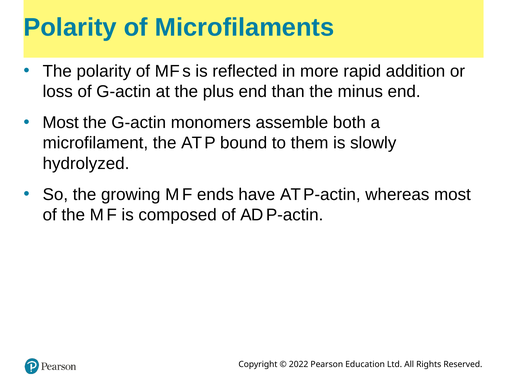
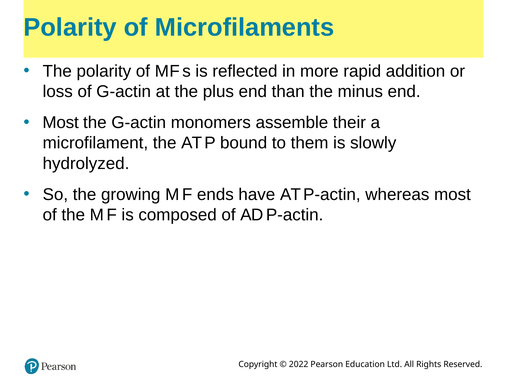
both: both -> their (349, 123)
